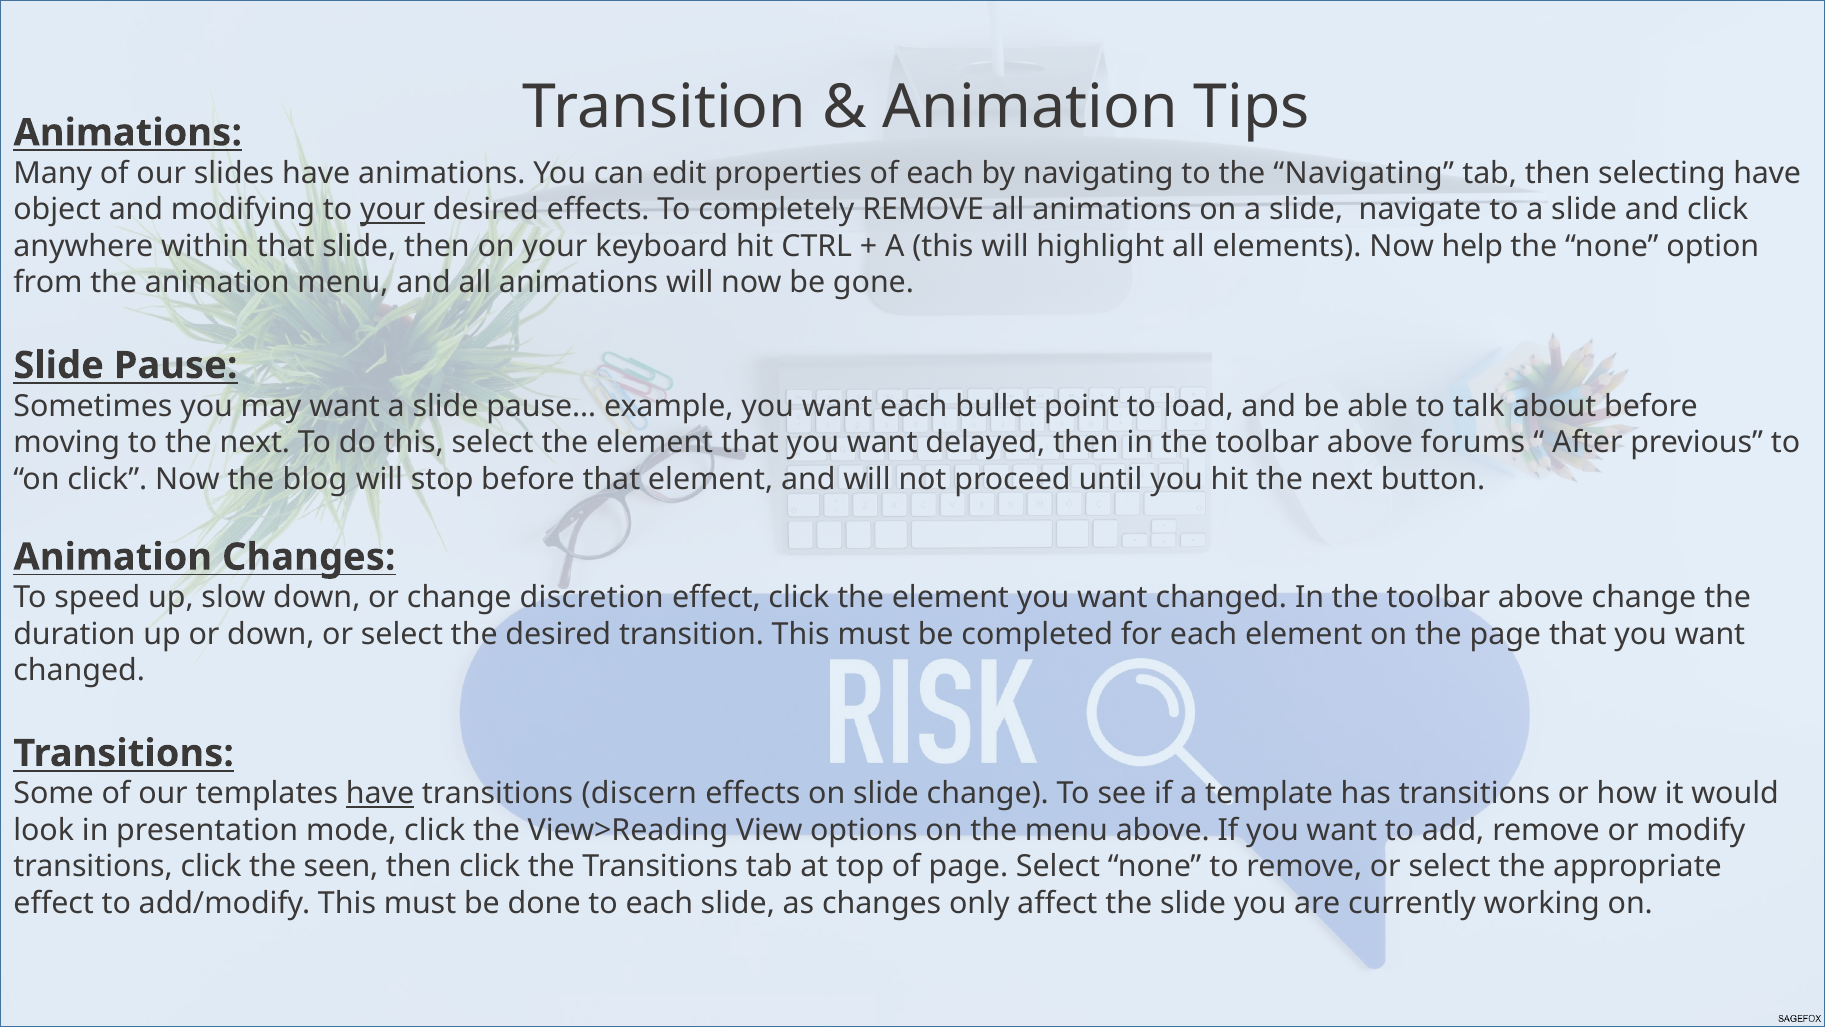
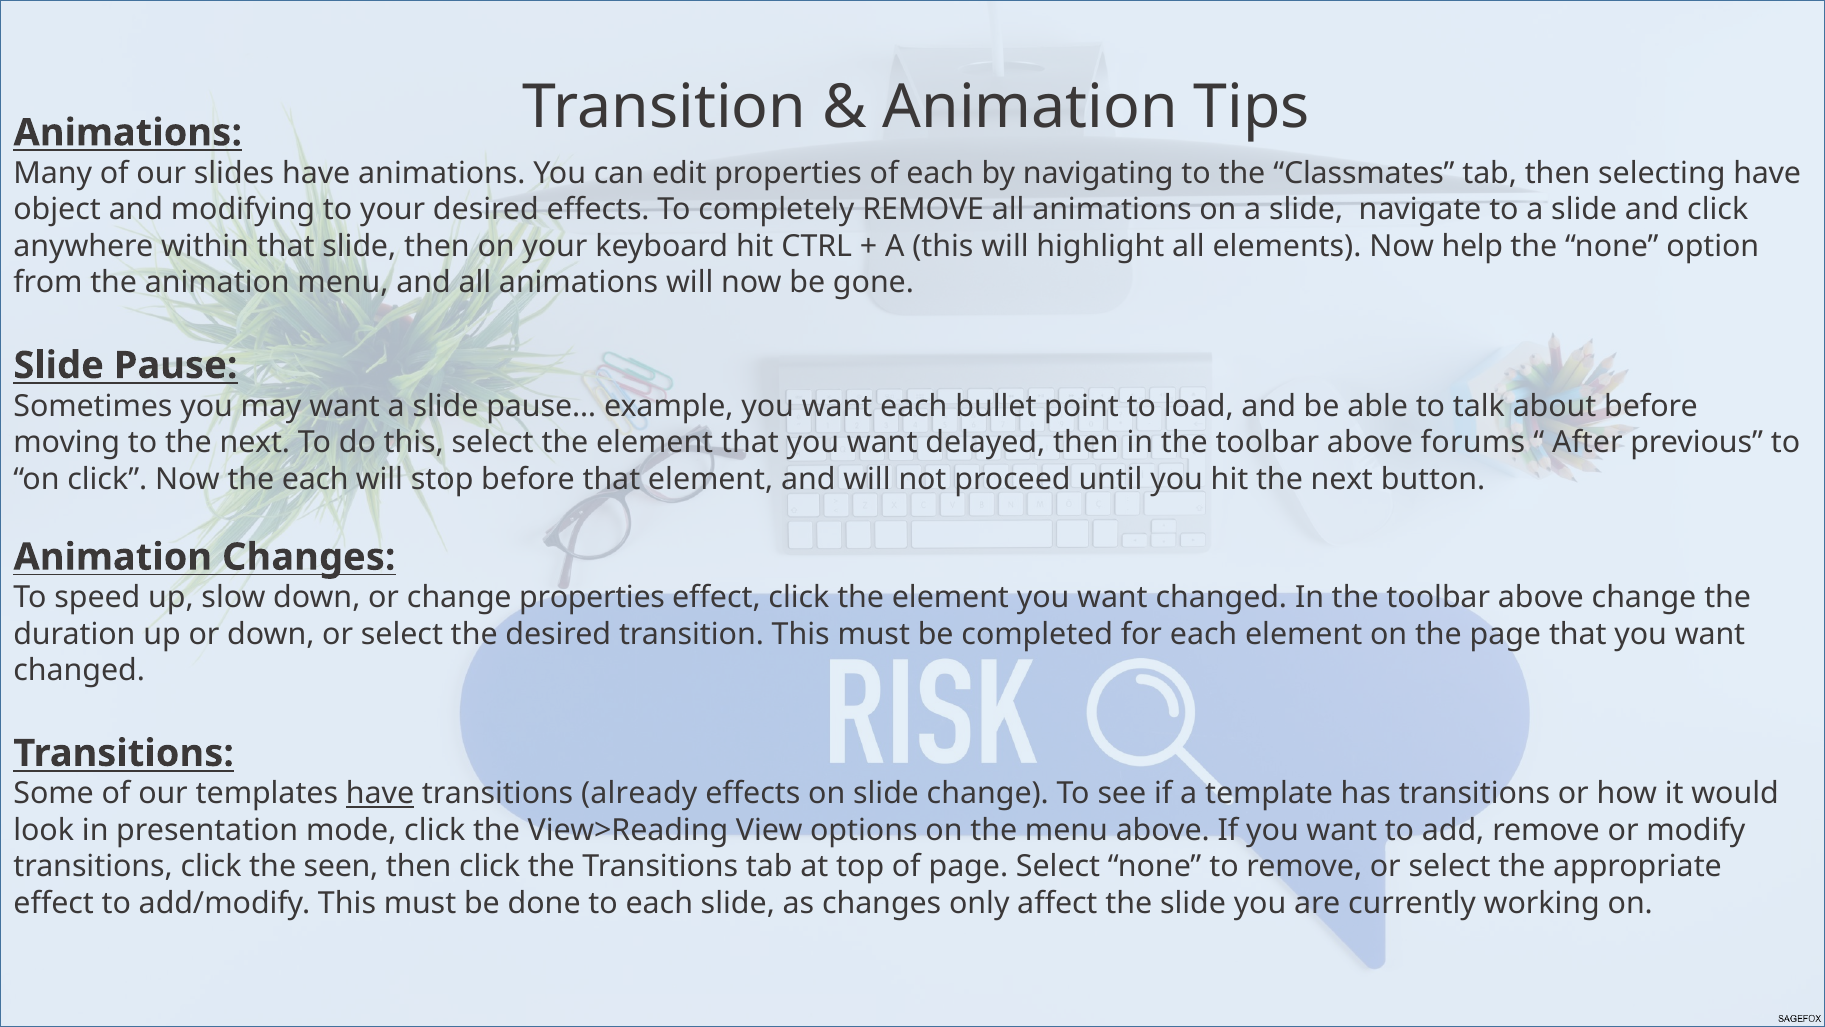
the Navigating: Navigating -> Classmates (1364, 173)
your underline: present -> none (393, 210)
the blog: blog -> each (315, 479)
change discretion: discretion -> properties (592, 597)
discern: discern -> already (639, 794)
